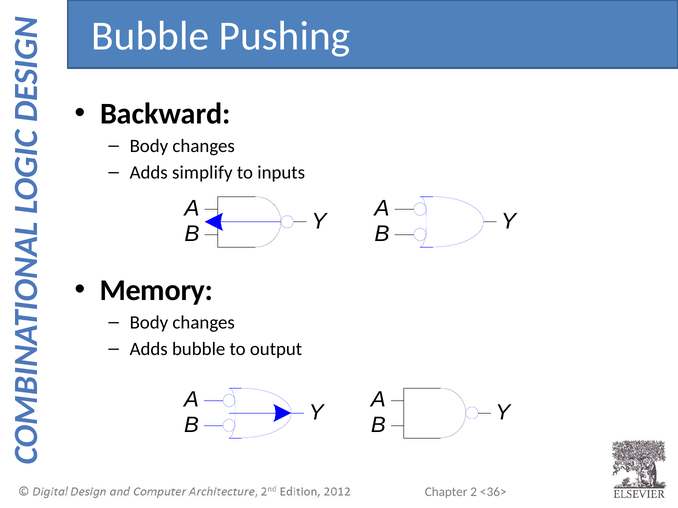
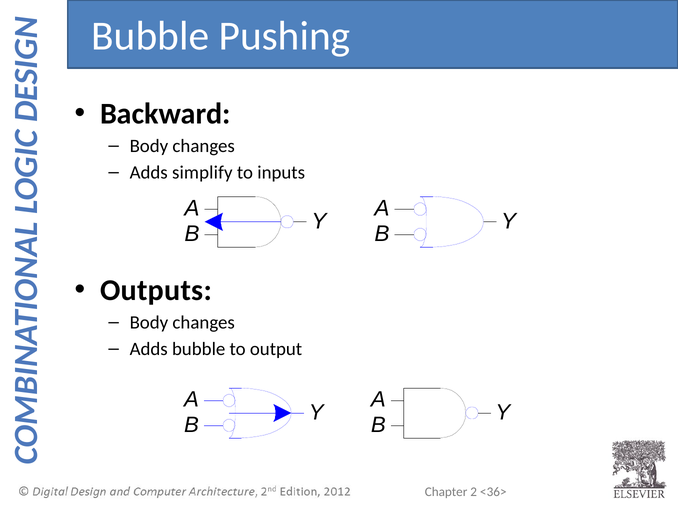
Memory: Memory -> Outputs (156, 291)
